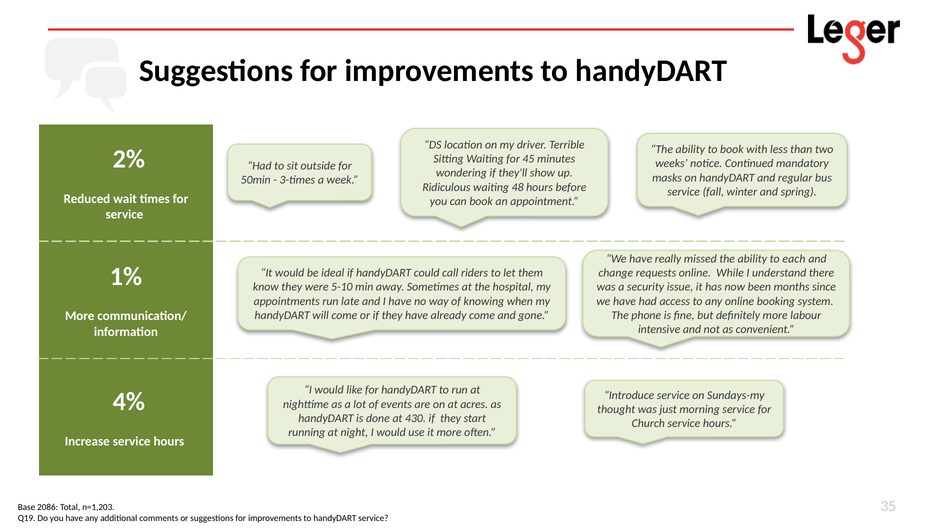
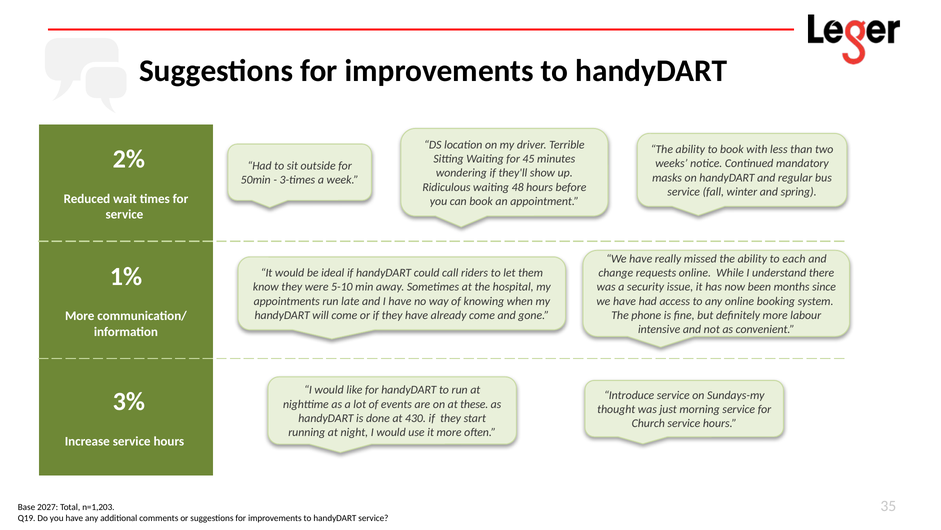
4%: 4% -> 3% (129, 401)
acres: acres -> these (474, 404)
2086: 2086 -> 2027 (48, 507)
